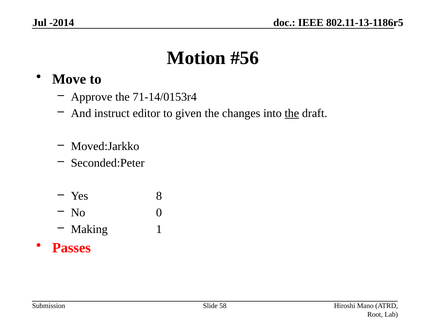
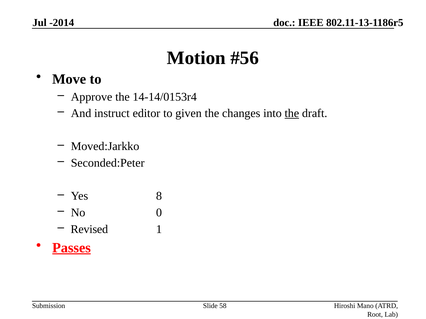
71-14/0153r4: 71-14/0153r4 -> 14-14/0153r4 (165, 97)
Making: Making -> Revised (89, 230)
Passes underline: none -> present (72, 248)
